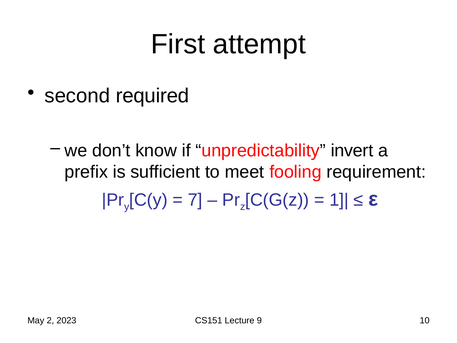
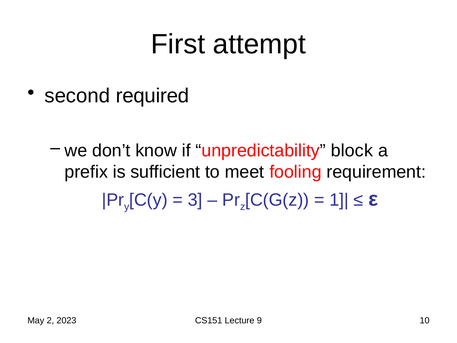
invert: invert -> block (352, 151)
7: 7 -> 3 (195, 200)
